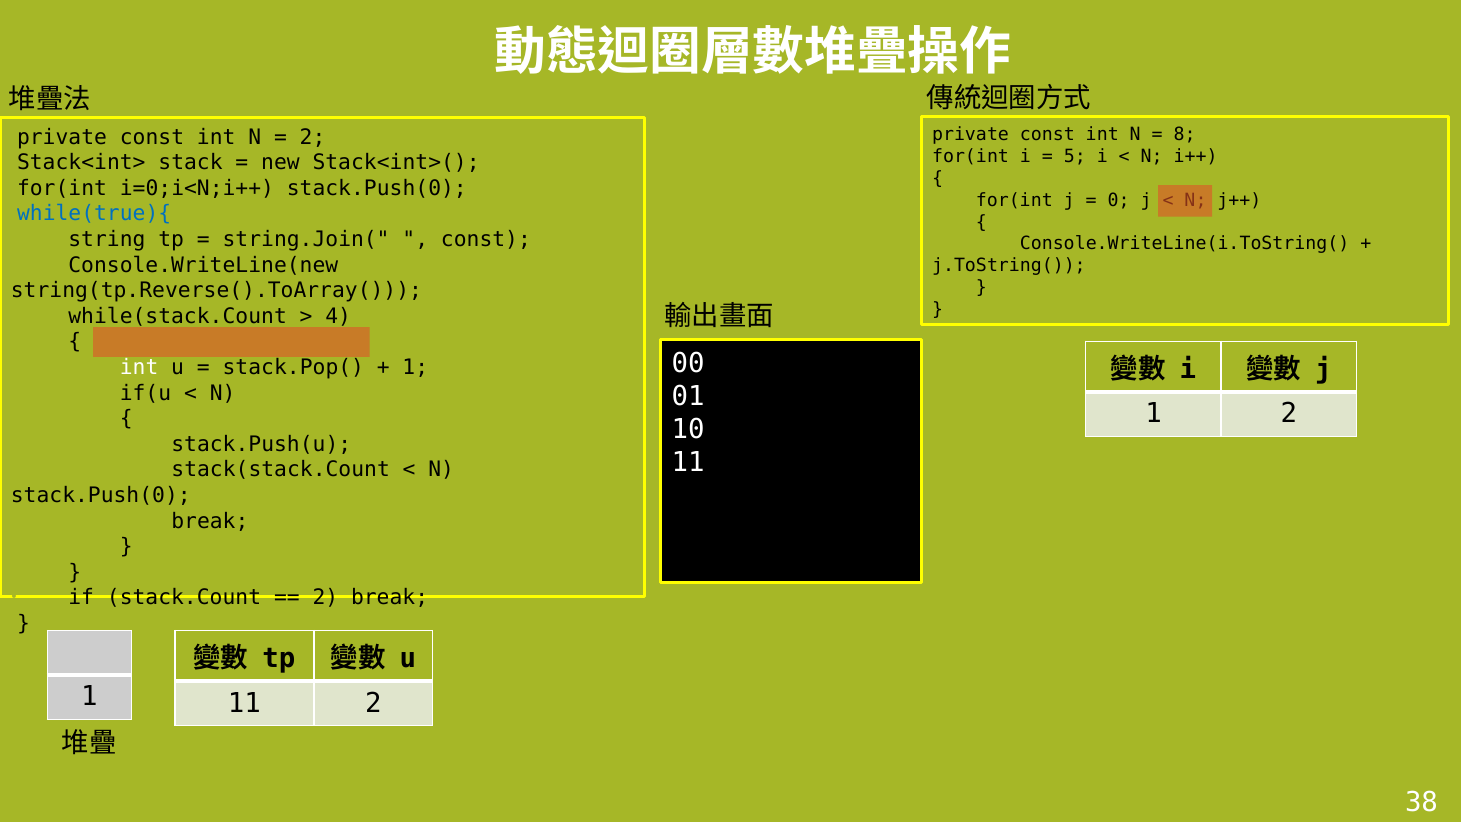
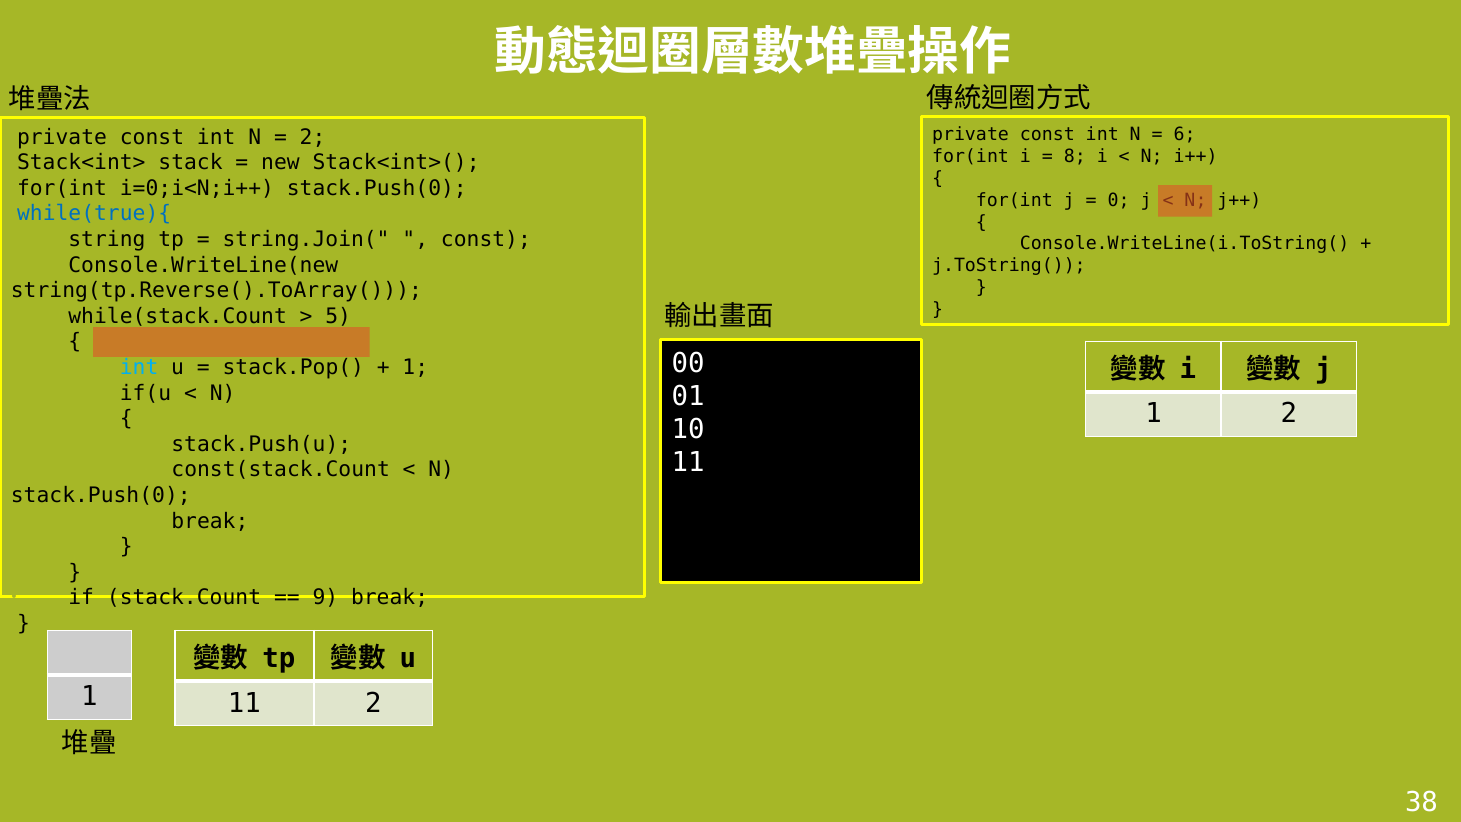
8: 8 -> 6 (1185, 134)
5: 5 -> 8 (1075, 156)
4: 4 -> 5 (338, 316)
int colour: white -> light blue (139, 367)
stack(stack.Count: stack(stack.Count -> const(stack.Count (281, 470)
2: 2 -> 9 (325, 598)
